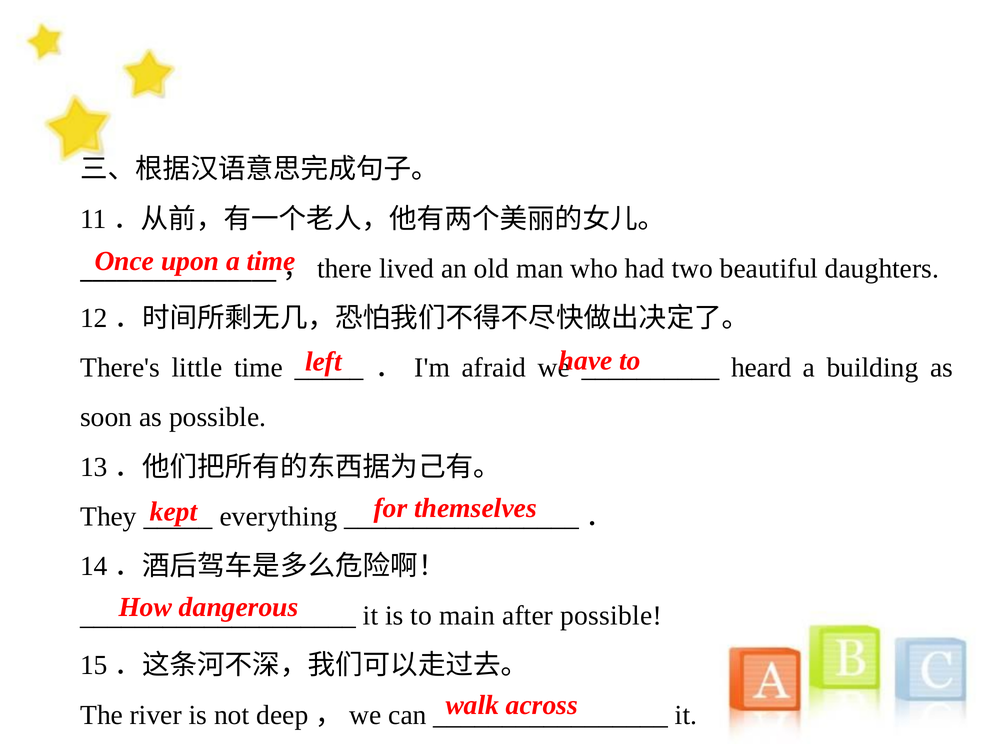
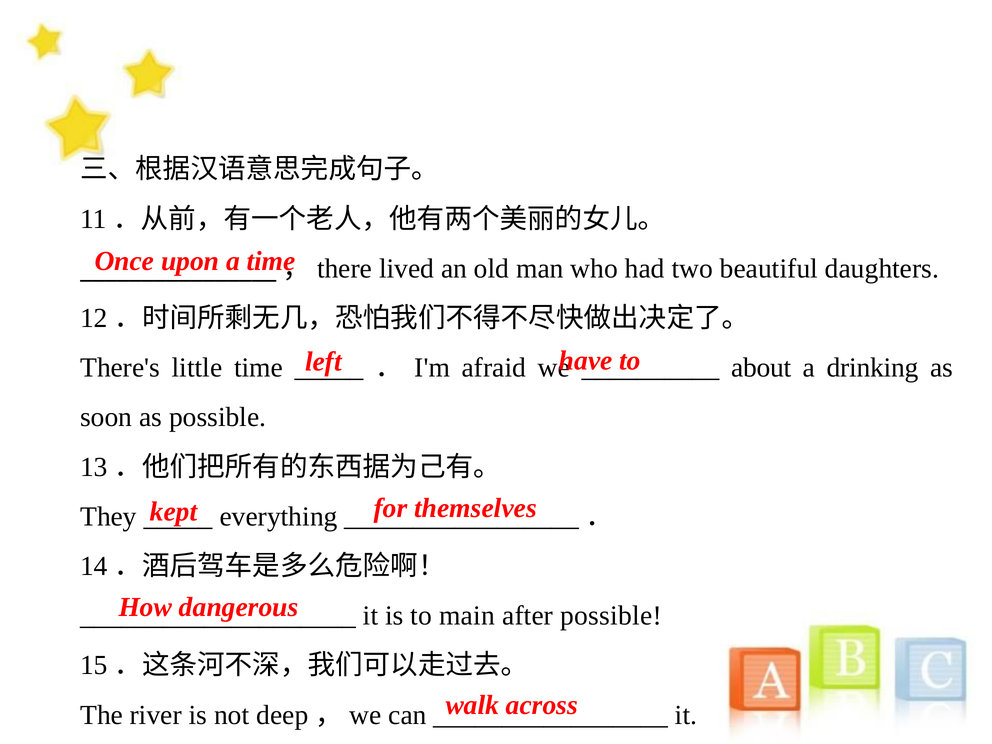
heard: heard -> about (761, 368)
building: building -> drinking (873, 368)
